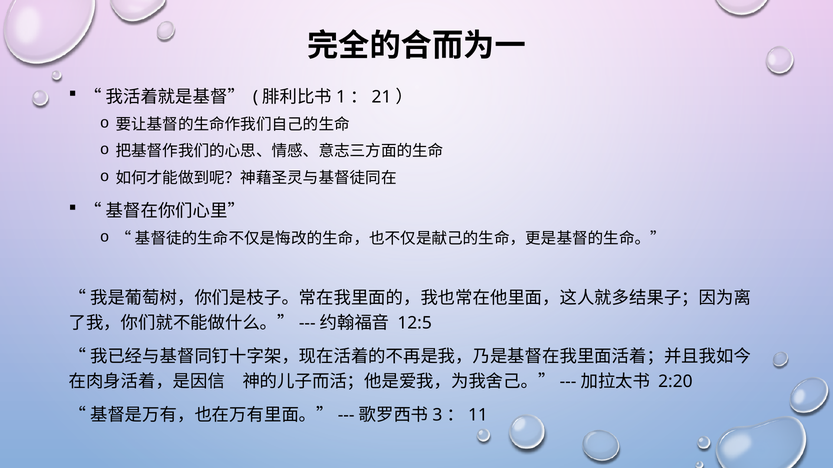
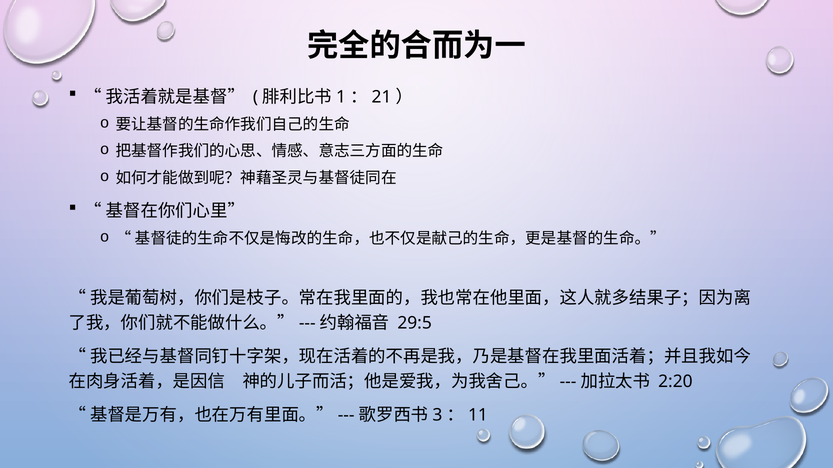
12:5: 12:5 -> 29:5 (415, 323)
